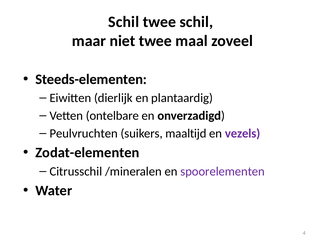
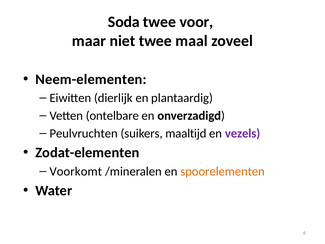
Schil: Schil -> Soda (124, 22)
twee schil: schil -> voor (196, 22)
Steeds-elementen: Steeds-elementen -> Neem-elementen (91, 79)
Citrusschil: Citrusschil -> Voorkomt (76, 171)
spoorelementen colour: purple -> orange (223, 171)
